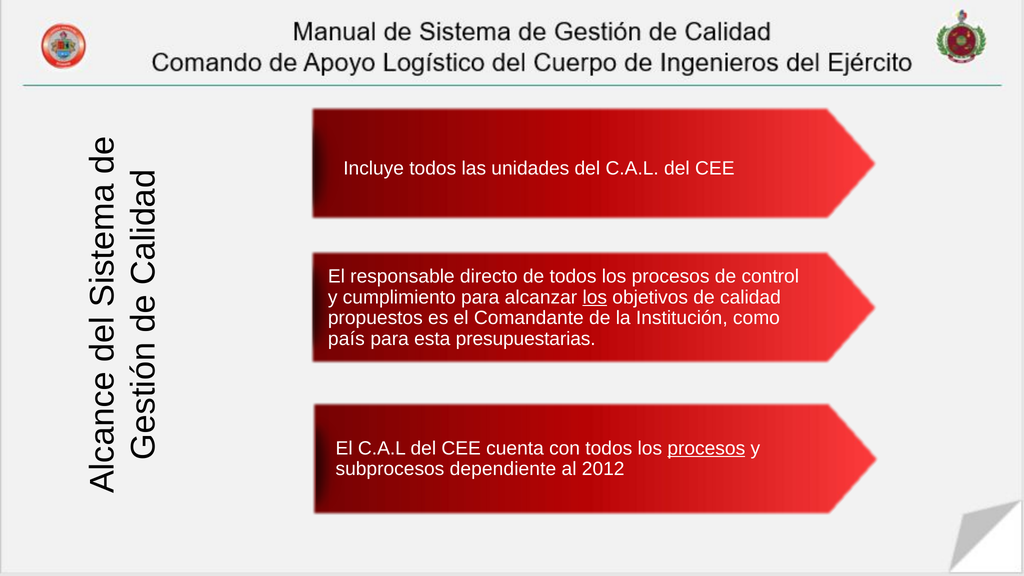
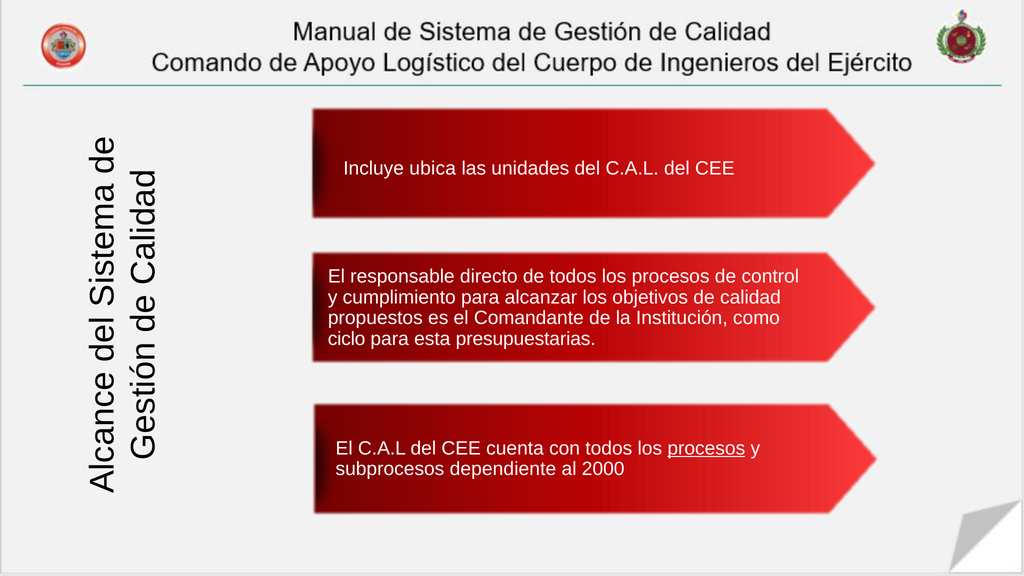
Incluye todos: todos -> ubica (433, 168)
los underline: present -> none (595, 297)
país: país -> ciclo (347, 339)
2012: 2012 -> 2000 (603, 469)
